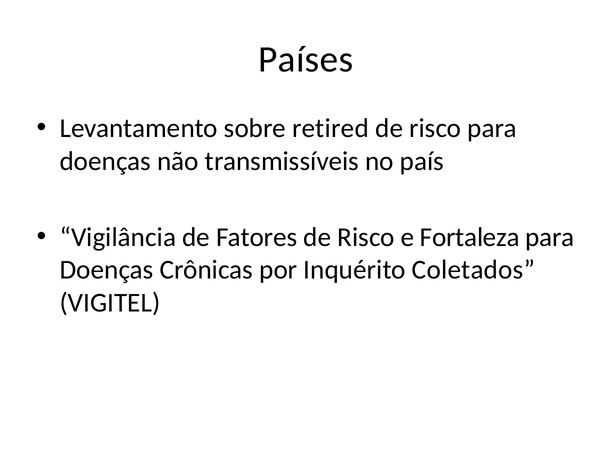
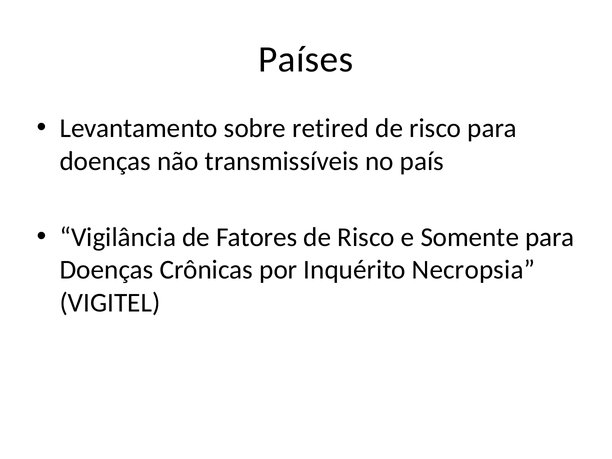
Fortaleza: Fortaleza -> Somente (470, 237)
Coletados: Coletados -> Necropsia (474, 270)
